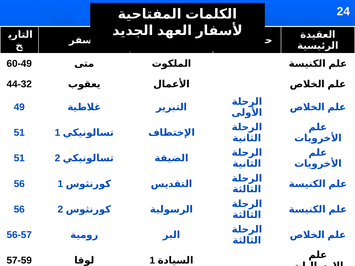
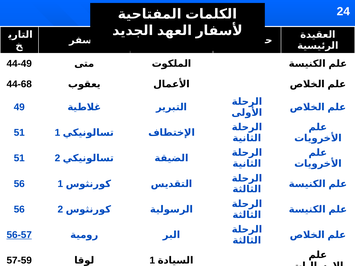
60-49: 60-49 -> 44-49 (19, 64)
44-32: 44-32 -> 44-68 (19, 84)
56-57 underline: none -> present (19, 235)
